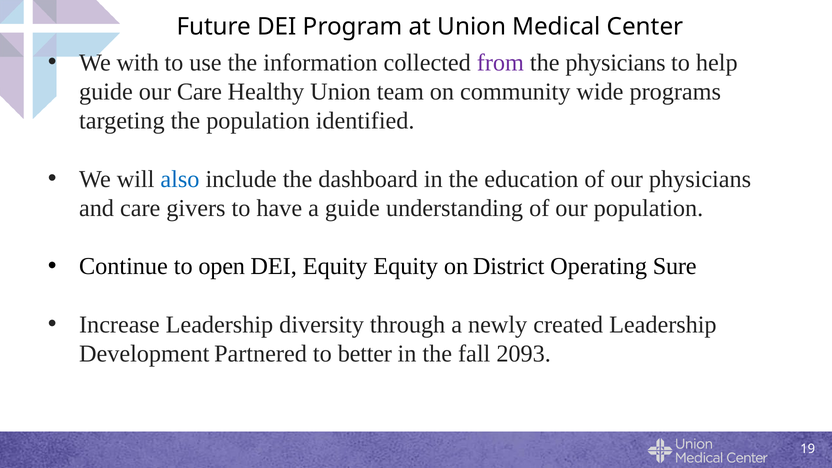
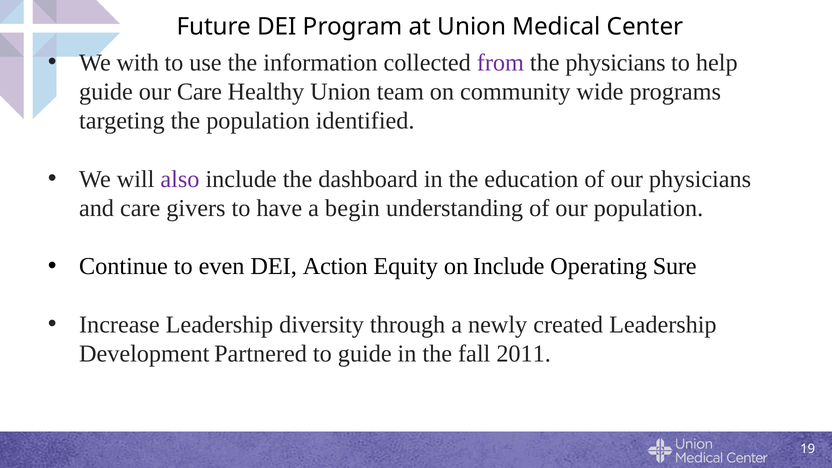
also colour: blue -> purple (180, 179)
a guide: guide -> begin (352, 208)
open: open -> even (222, 266)
DEI Equity: Equity -> Action (335, 266)
on District: District -> Include (509, 266)
to better: better -> guide (365, 354)
2093: 2093 -> 2011 (524, 354)
